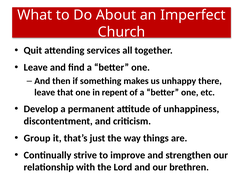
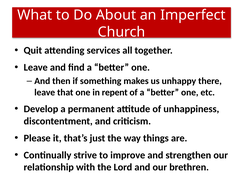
Group: Group -> Please (37, 138)
